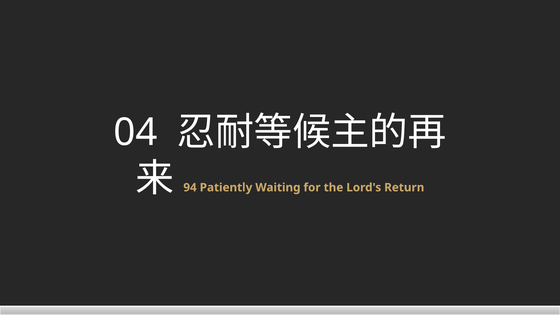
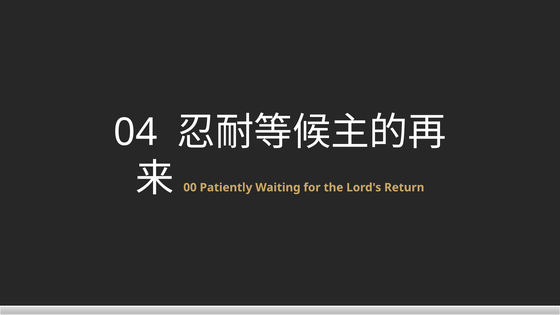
94: 94 -> 00 (190, 187)
